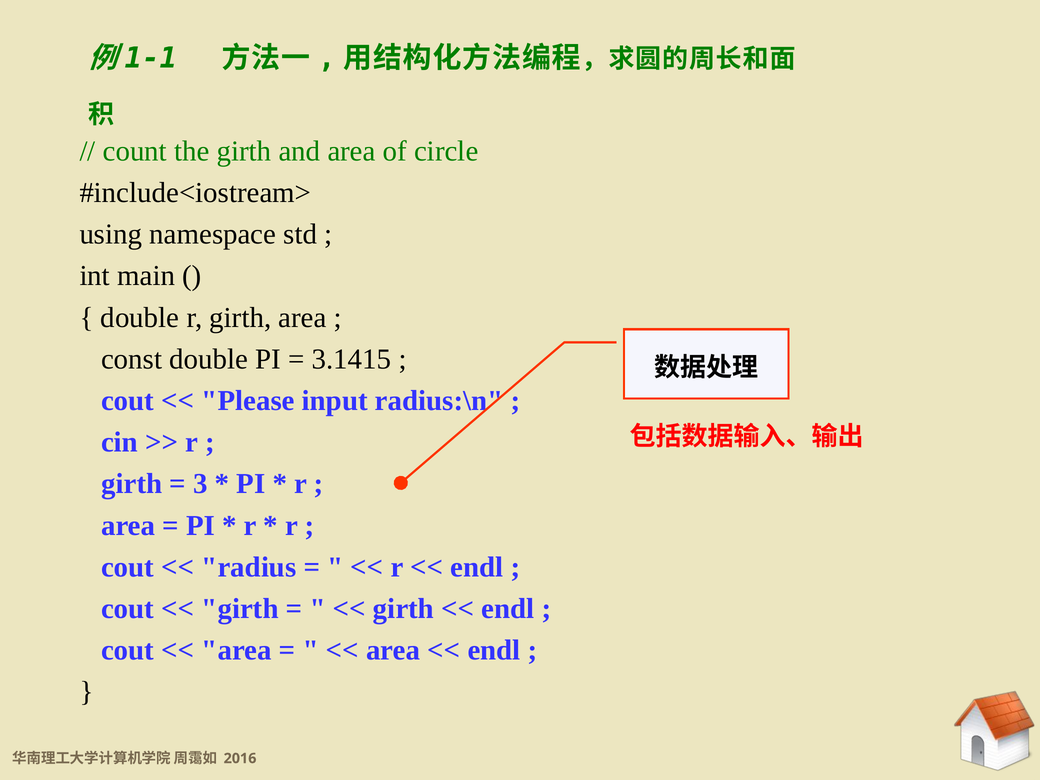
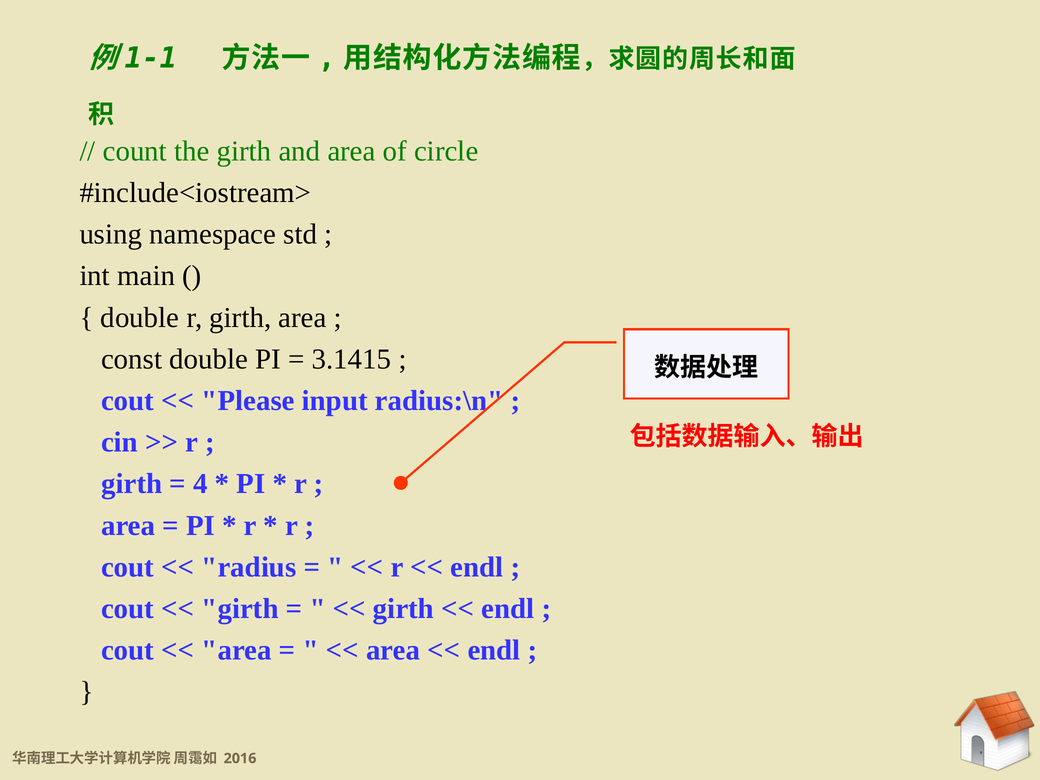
3: 3 -> 4 (200, 484)
